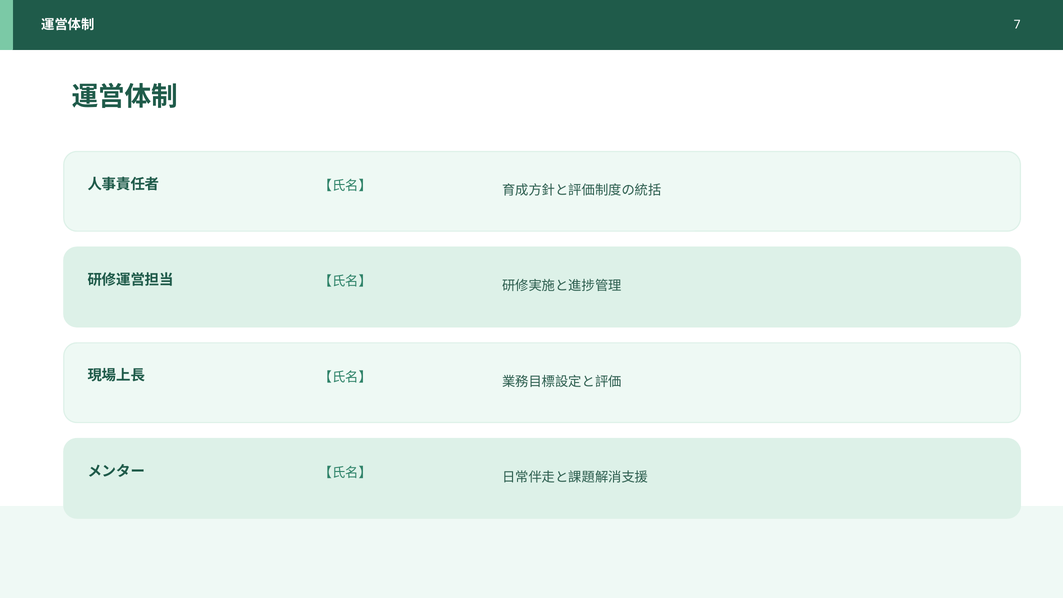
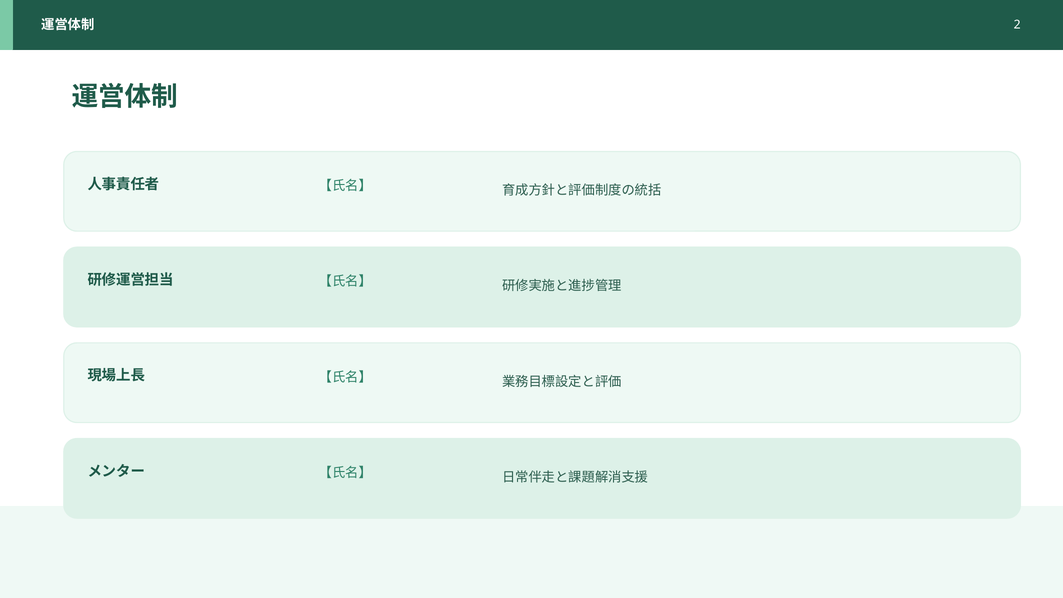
7: 7 -> 2 (1017, 25)
